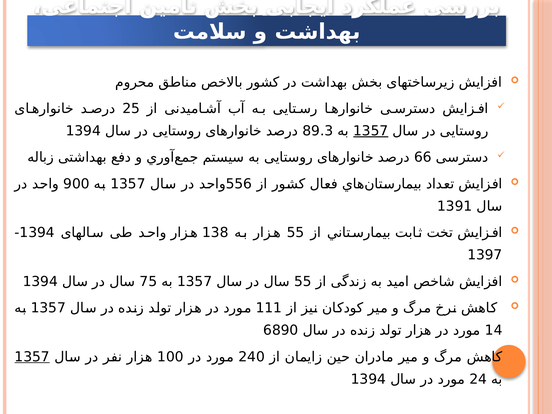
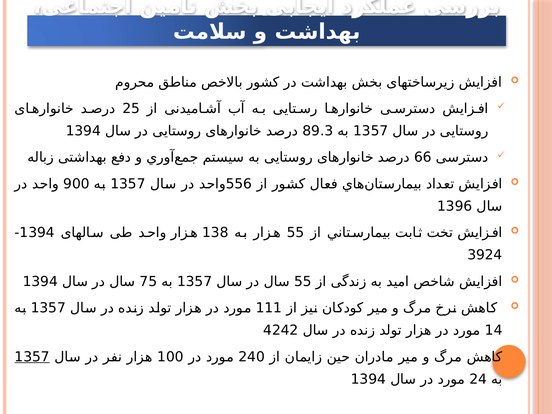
1357 underline: present -> none (371, 131)
1391: 1391 -> 1396 (455, 206)
1397: 1397 -> 3924 (485, 255)
6890: 6890 -> 4242 (281, 330)
